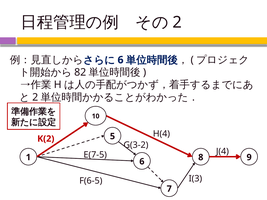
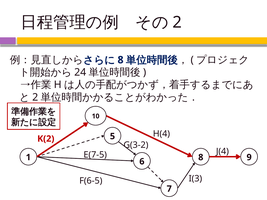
6: 6 -> 8 (121, 60)
82: 82 -> 24 (80, 72)
